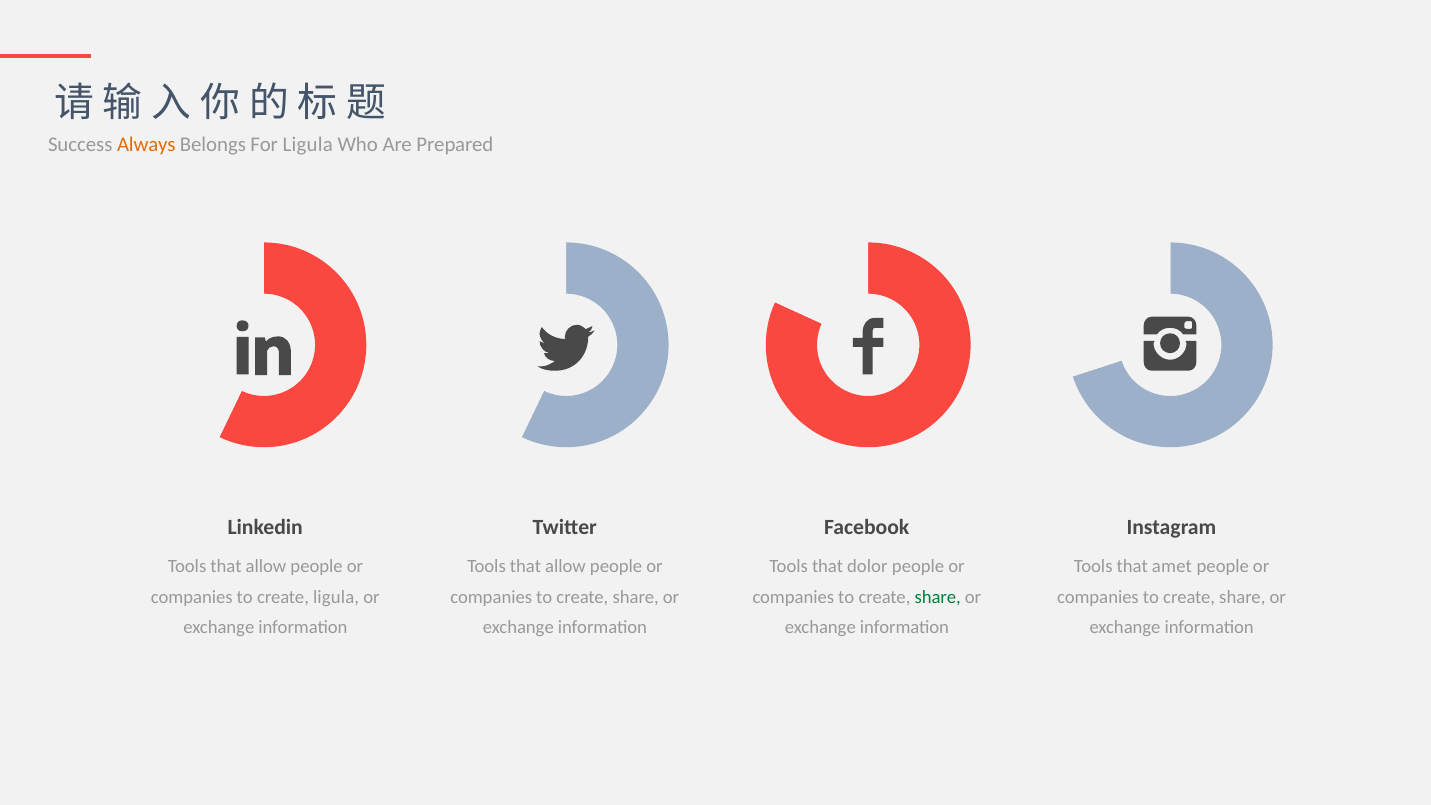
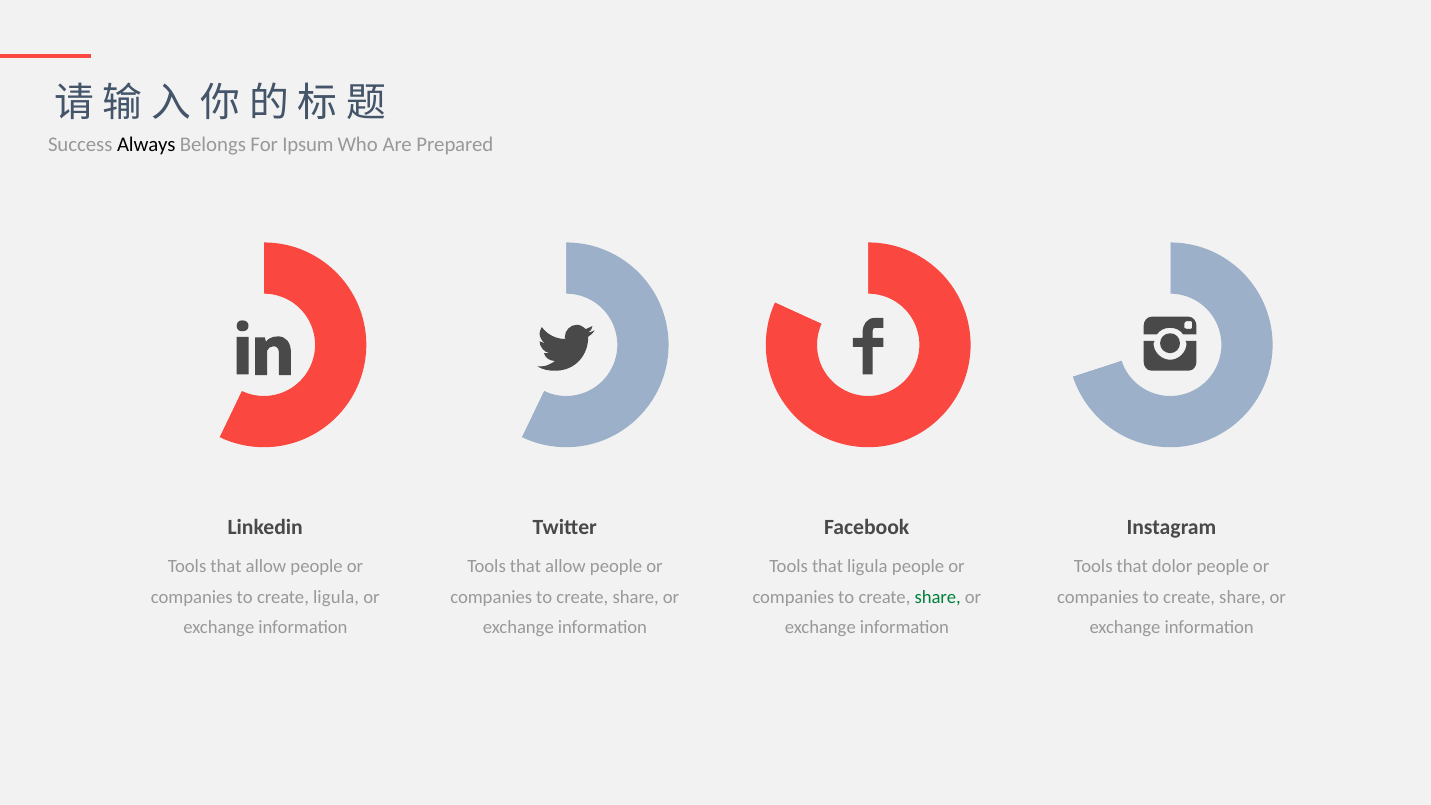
Always colour: orange -> black (146, 145)
For Ligula: Ligula -> Ipsum (308, 145)
that dolor: dolor -> ligula (867, 567)
amet: amet -> dolor (1172, 567)
